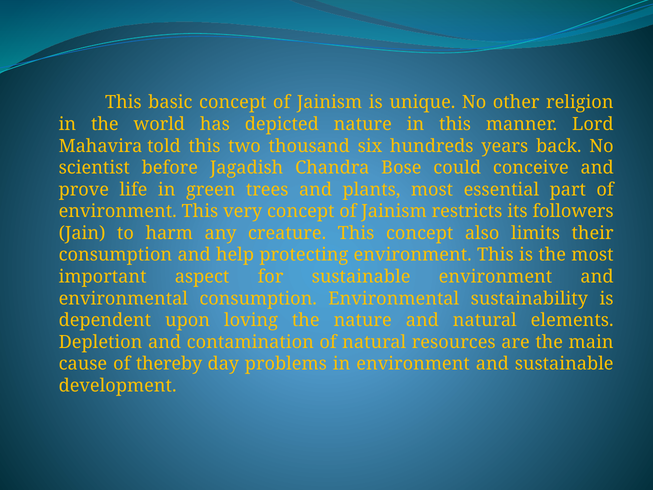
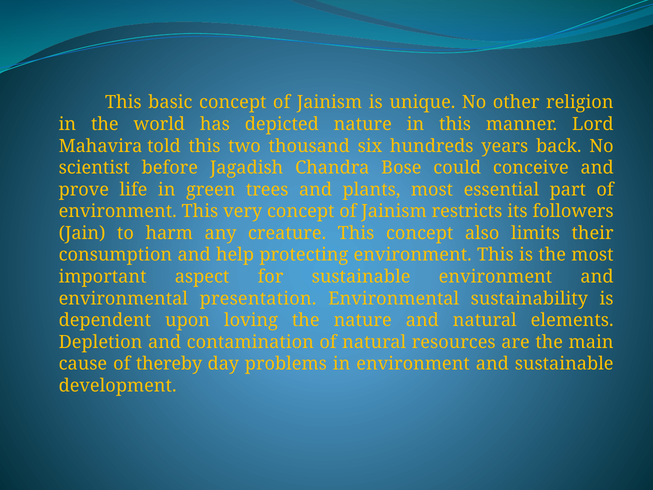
environmental consumption: consumption -> presentation (258, 298)
